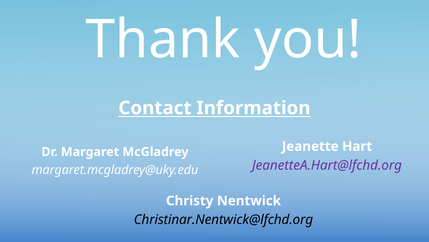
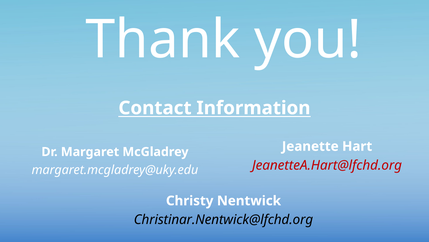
JeanetteA.Hart@lfchd.org colour: purple -> red (327, 165)
